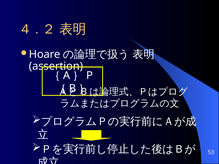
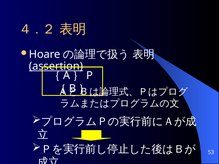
assertion underline: none -> present (56, 66)
